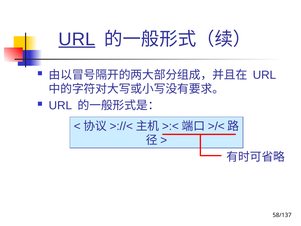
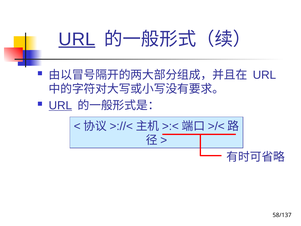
URL underline: none -> present (60, 105)
